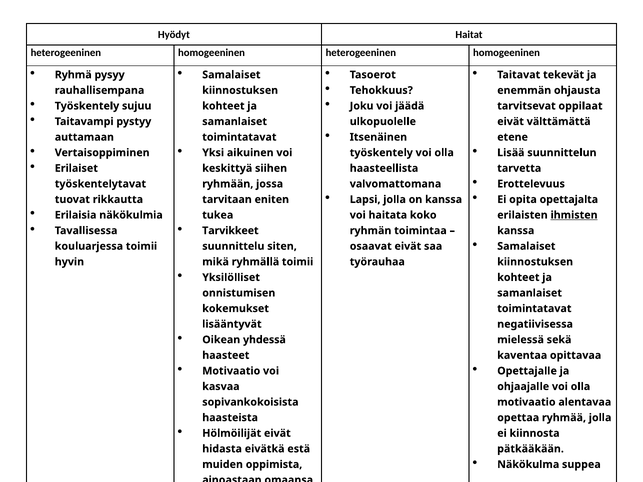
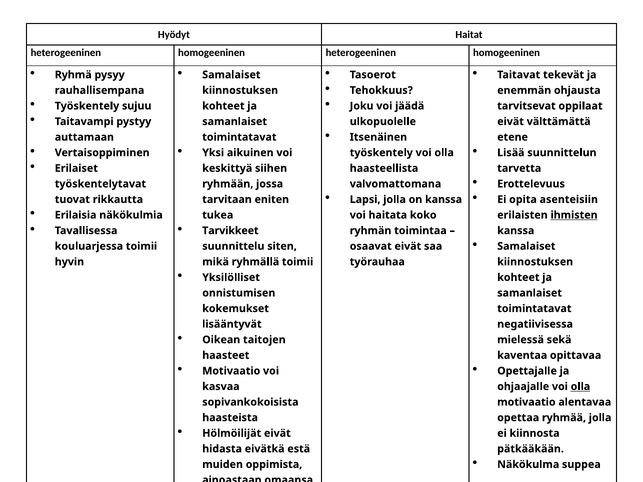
opettajalta: opettajalta -> asenteisiin (569, 200)
yhdessä: yhdessä -> taitojen (264, 340)
olla underline: none -> present (580, 387)
